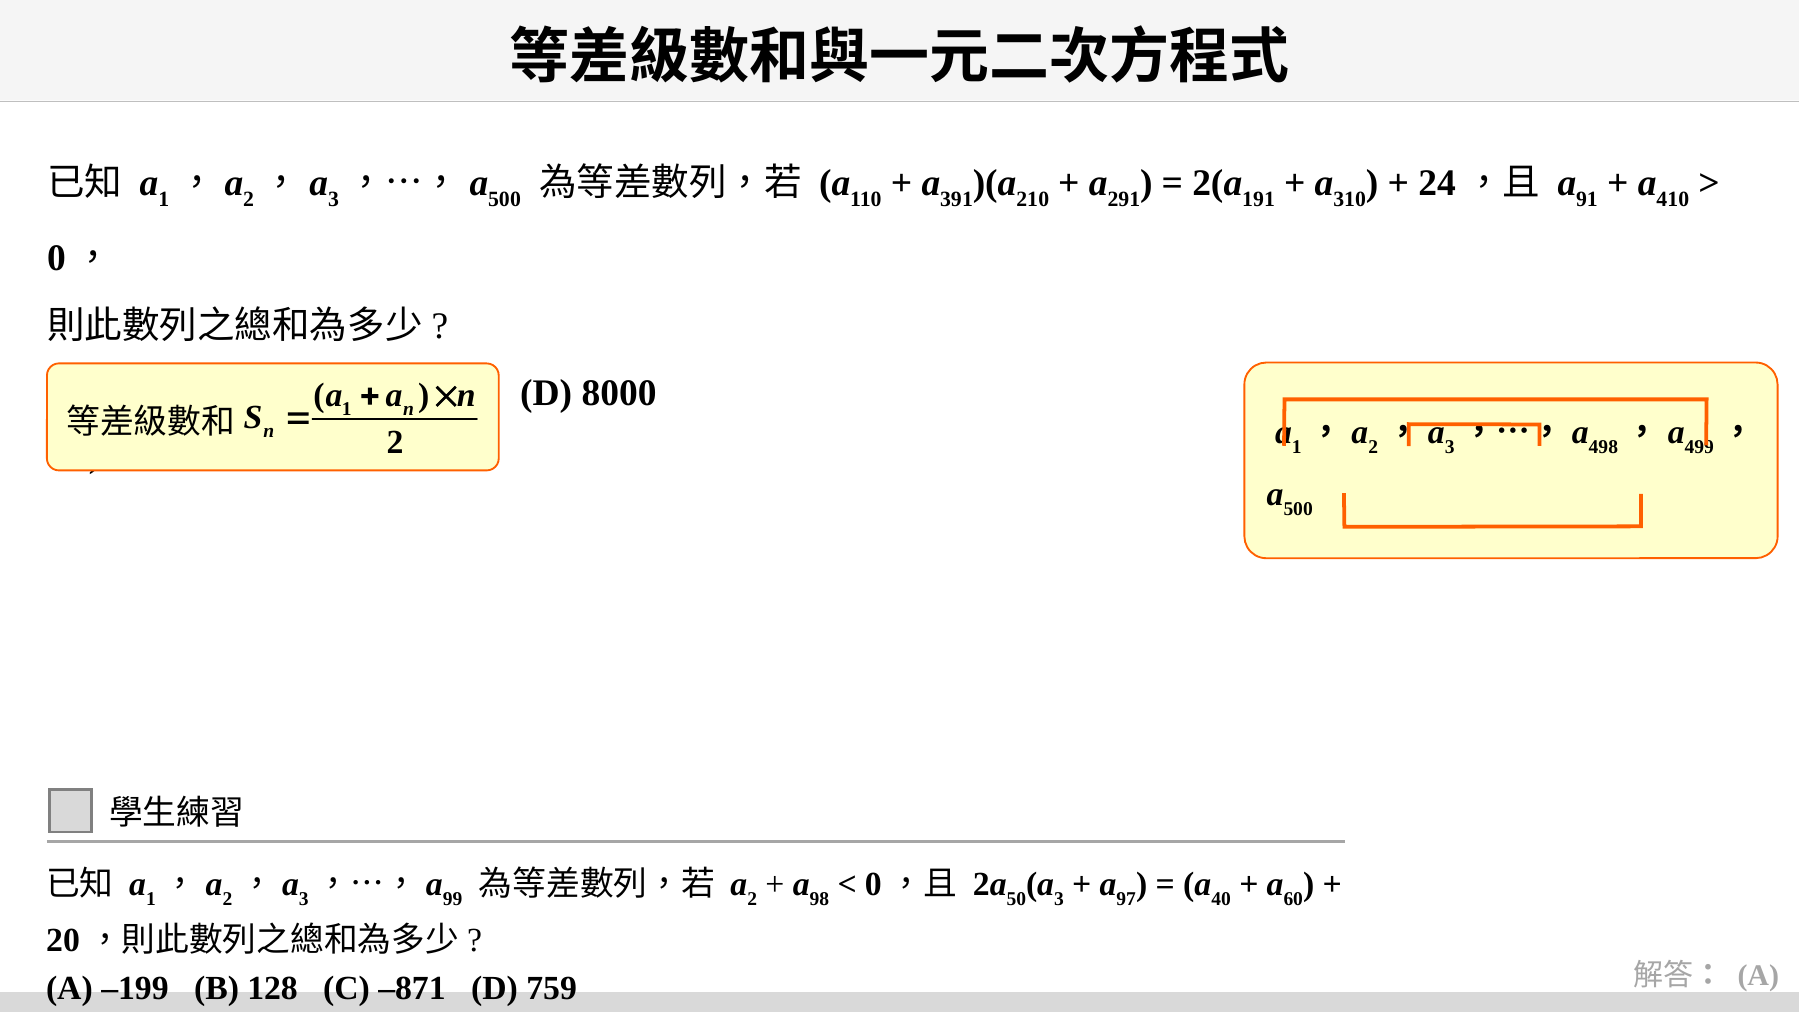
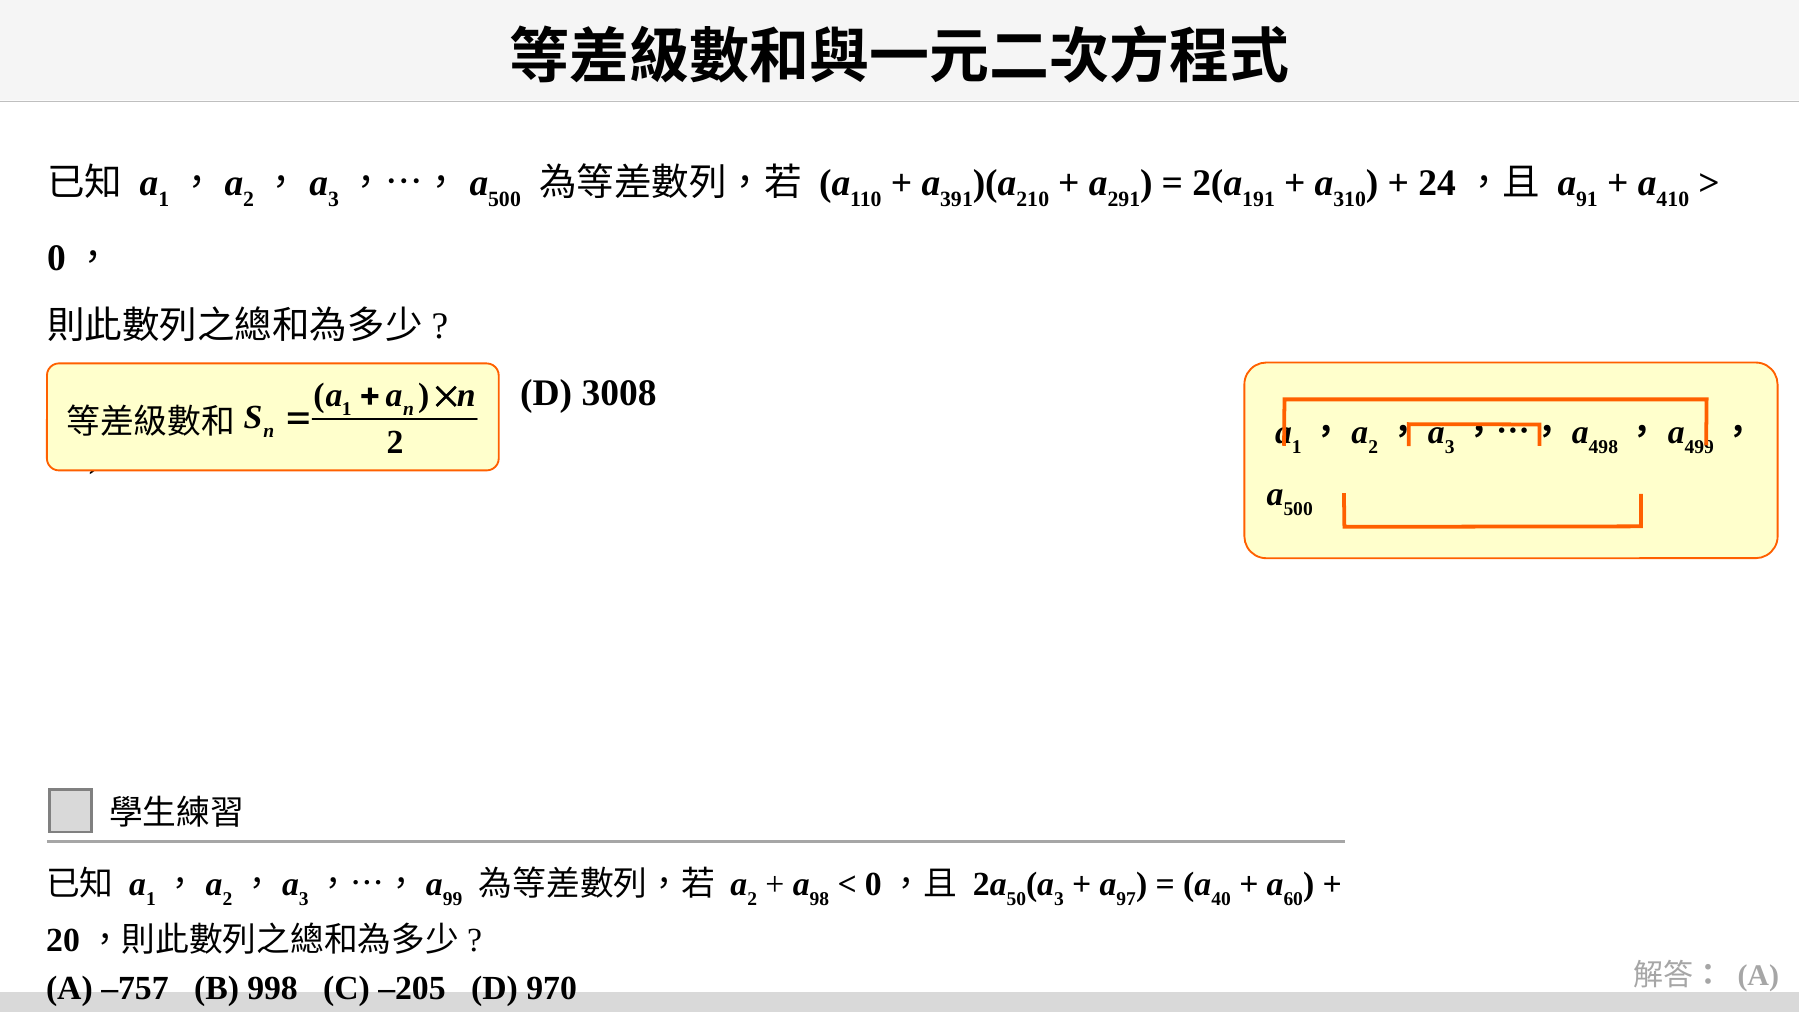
8000: 8000 -> 3008 (619, 394)
–199: –199 -> –757 (135, 989)
128: 128 -> 998 (273, 989)
–871: –871 -> –205 (412, 989)
759: 759 -> 970 (552, 989)
